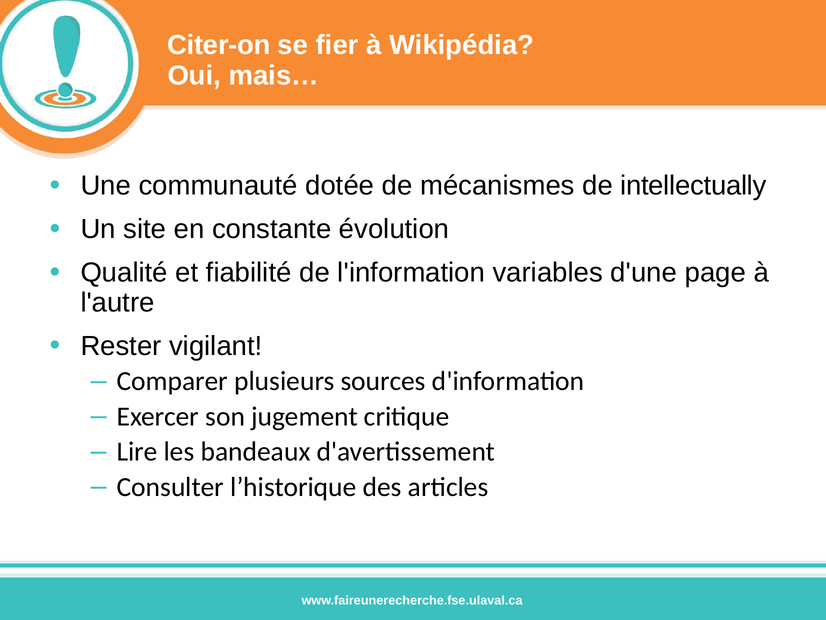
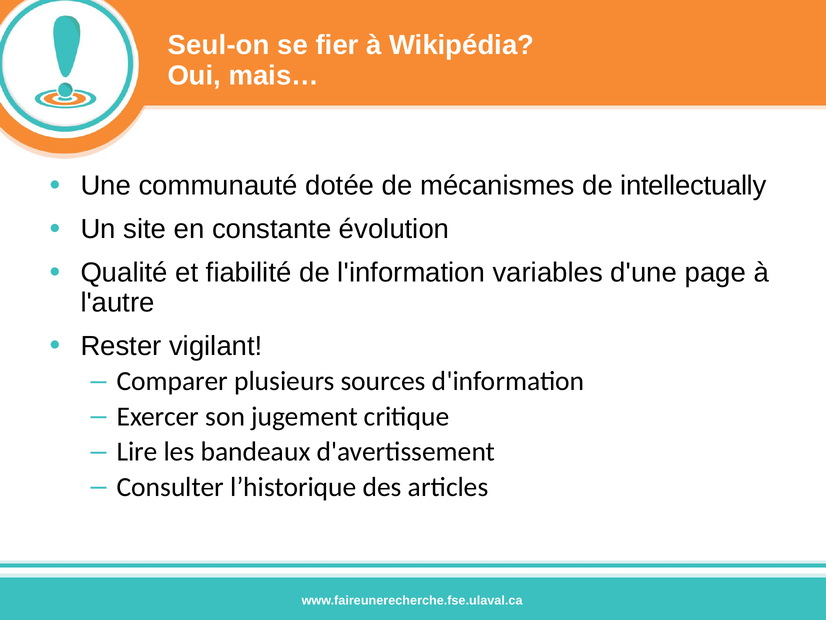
Citer-on: Citer-on -> Seul-on (219, 45)
